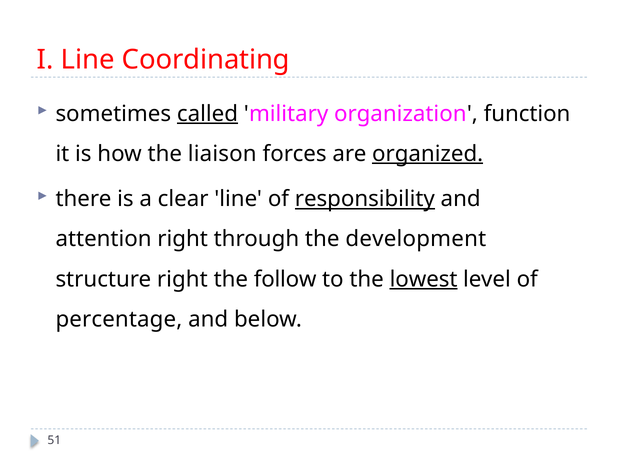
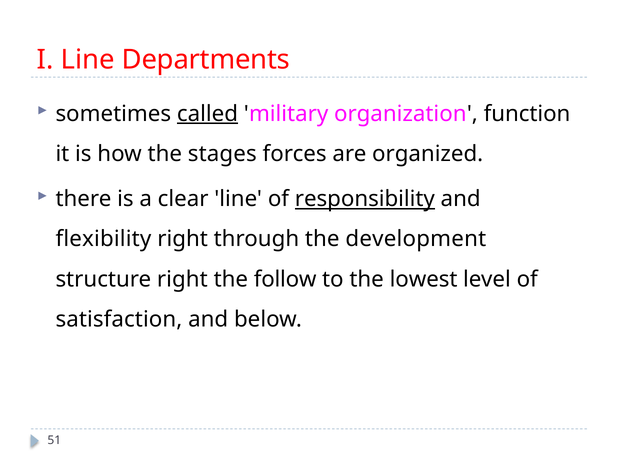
Coordinating: Coordinating -> Departments (206, 60)
liaison: liaison -> stages (222, 154)
organized underline: present -> none (428, 154)
attention: attention -> flexibility (103, 239)
lowest underline: present -> none (424, 280)
percentage: percentage -> satisfaction (119, 320)
